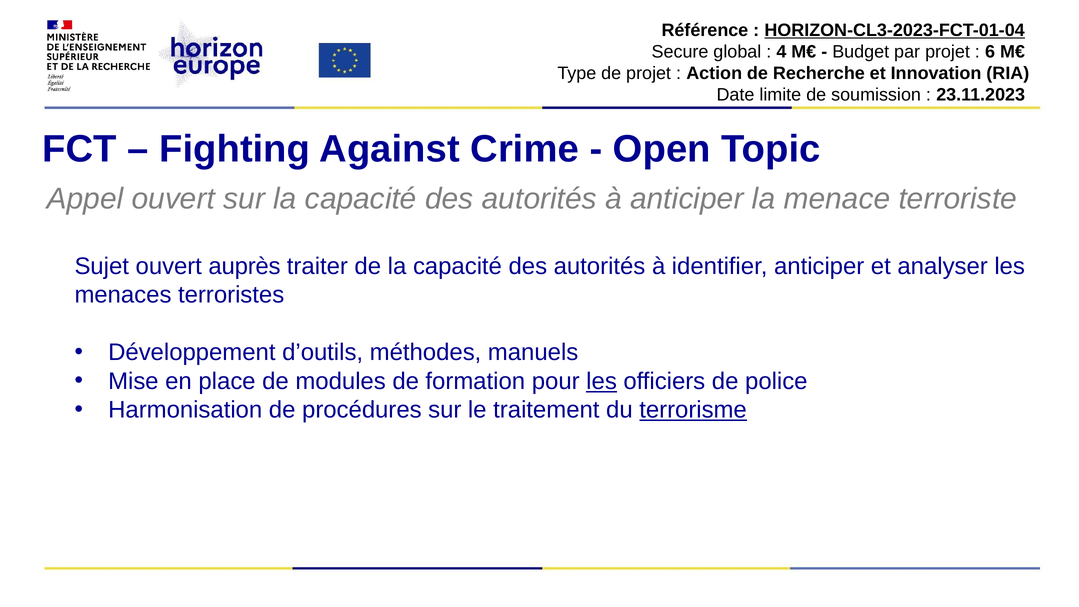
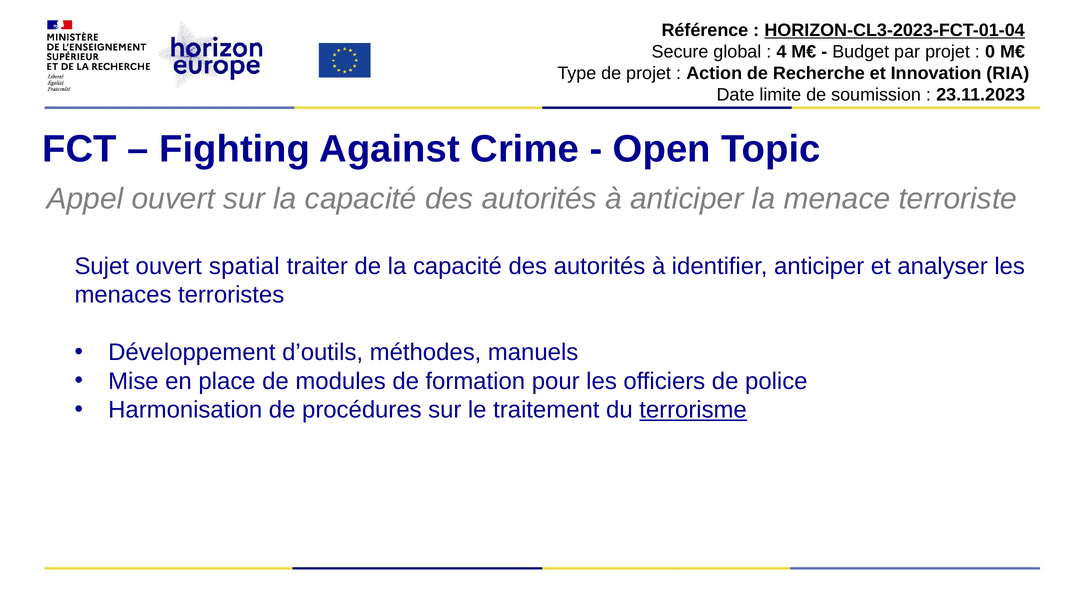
6: 6 -> 0 (990, 52)
auprès: auprès -> spatial (244, 266)
les underline: present -> none (602, 381)
